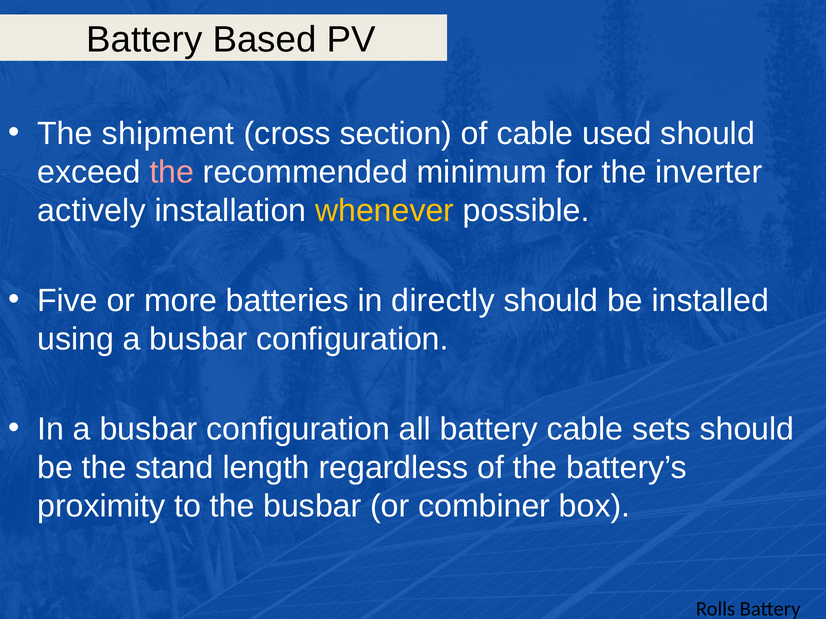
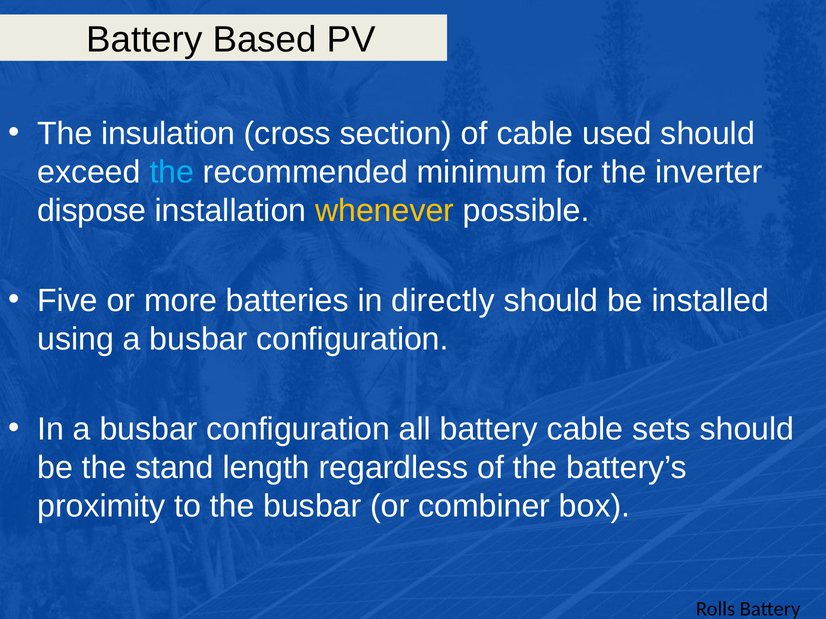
shipment: shipment -> insulation (168, 134)
the colour: pink -> light blue (172, 172)
actively: actively -> dispose (92, 211)
